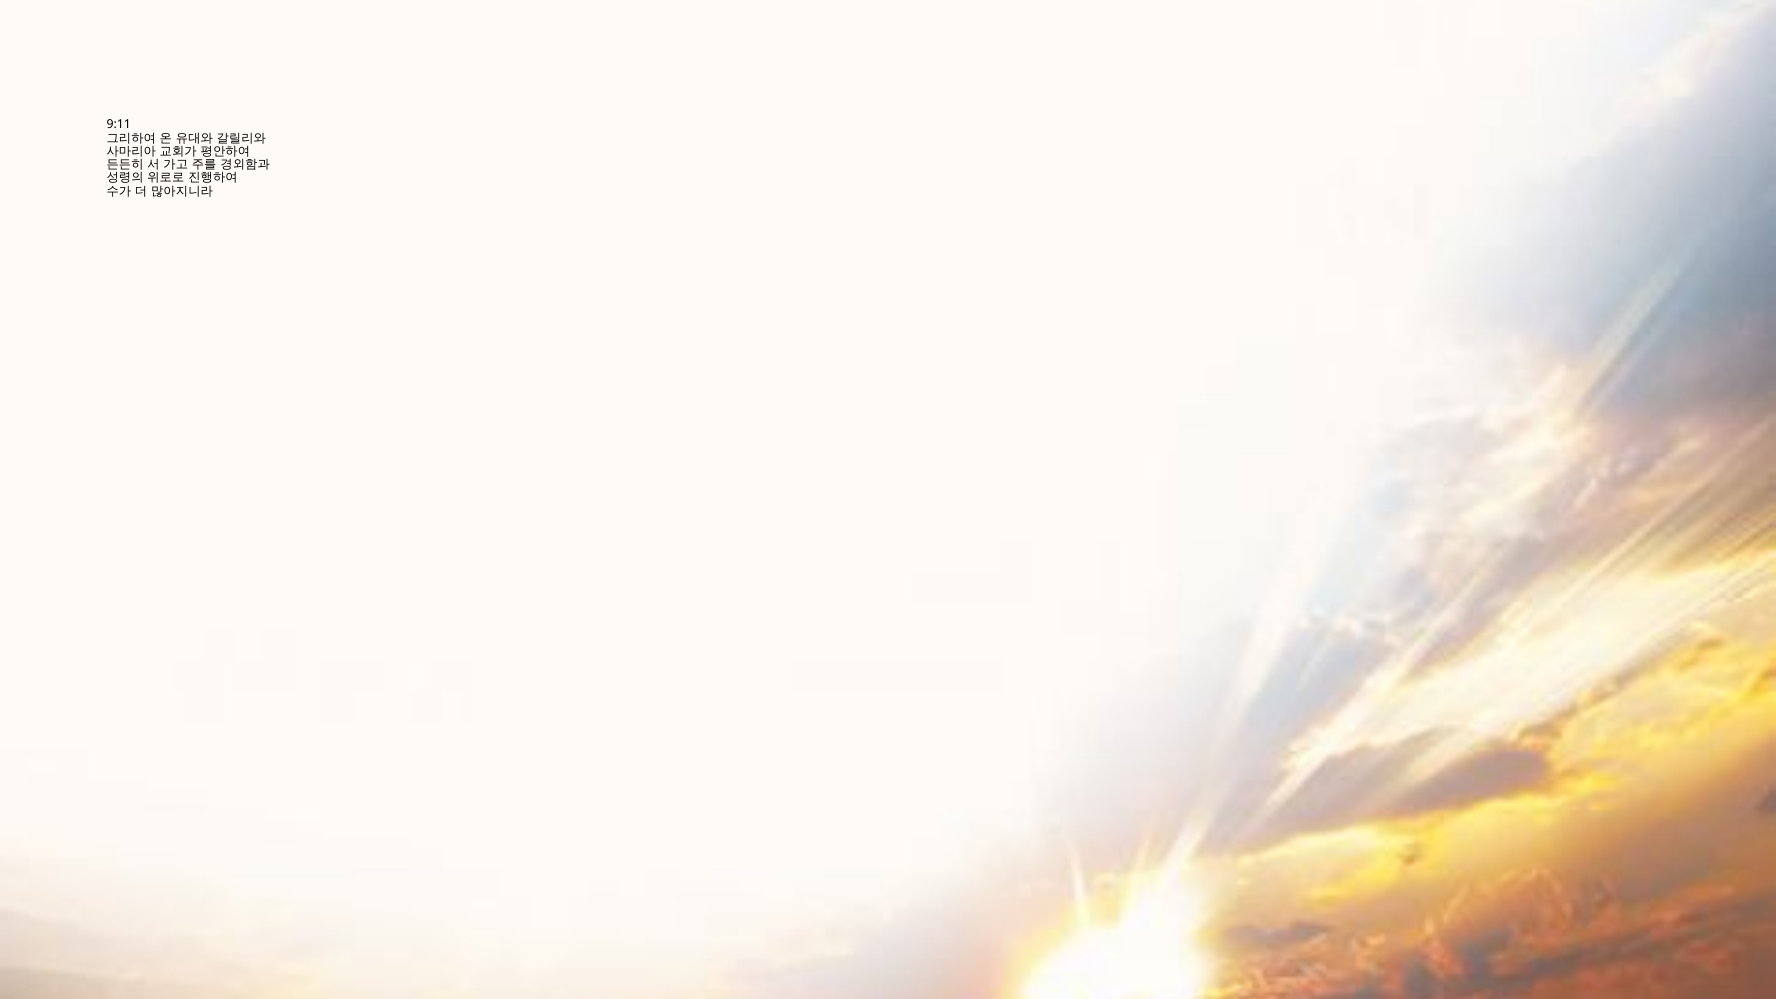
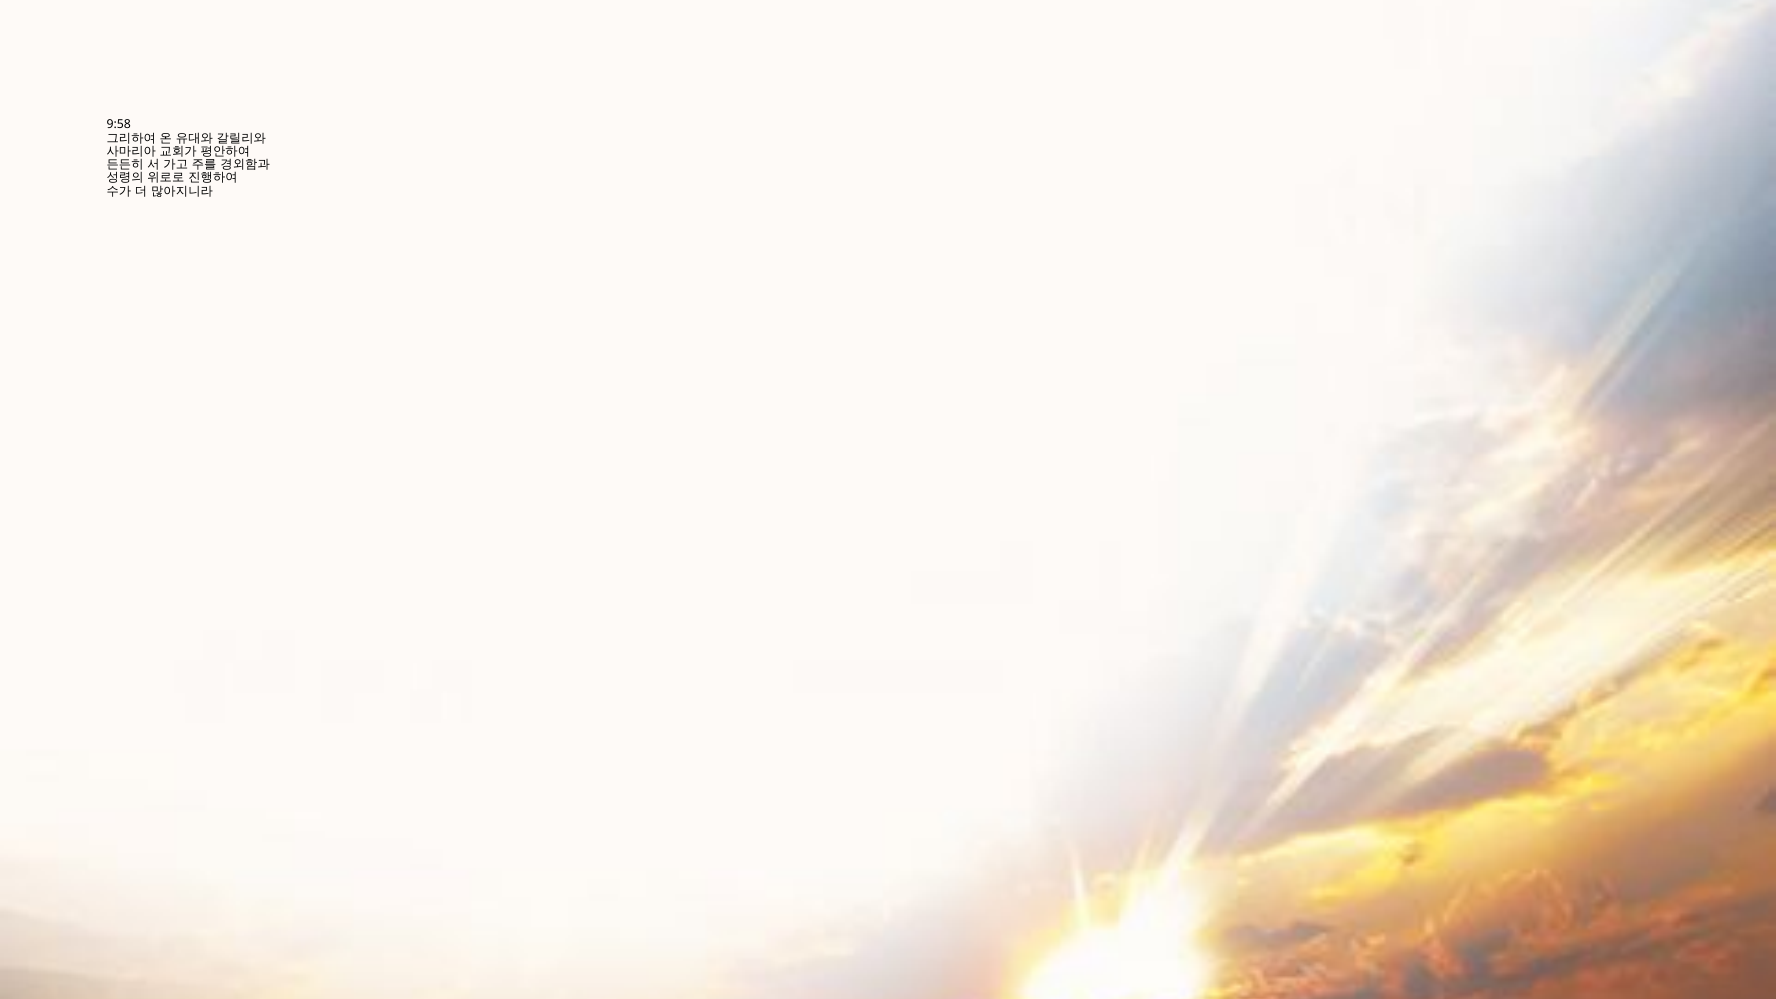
9:11: 9:11 -> 9:58 (119, 125)
